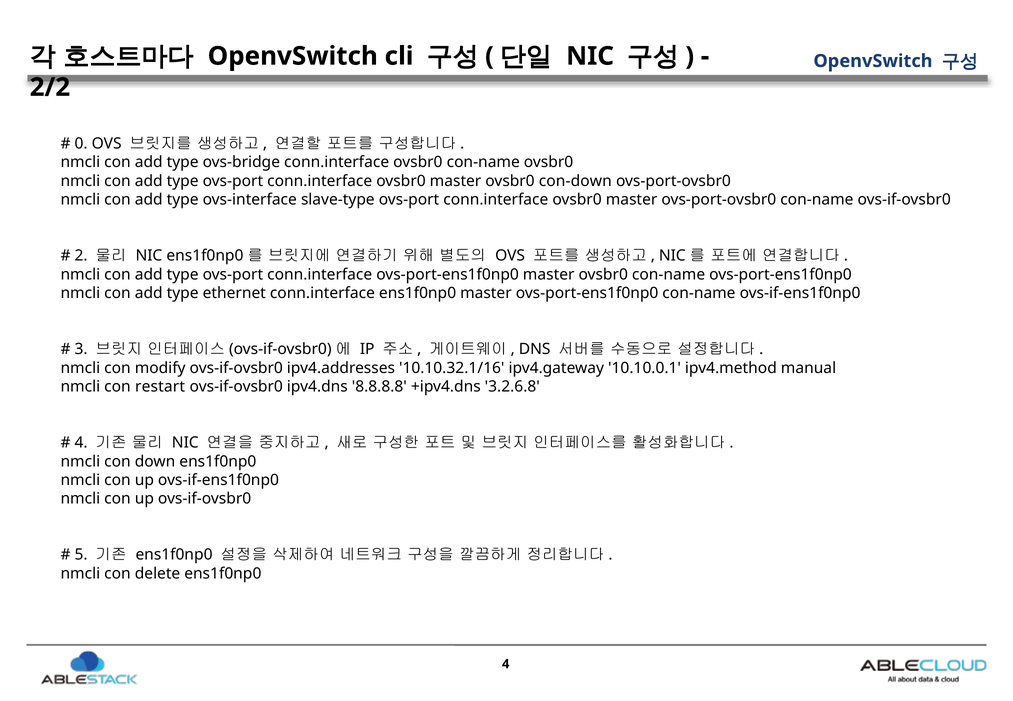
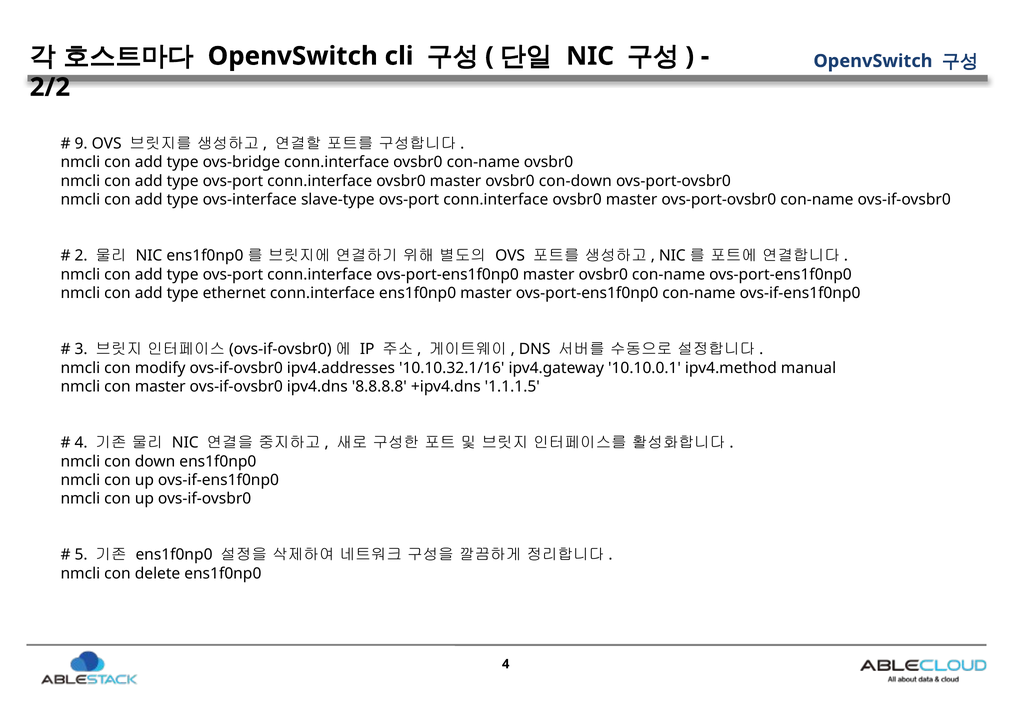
0: 0 -> 9 (81, 144)
con restart: restart -> master (160, 387)
3.2.6.8: 3.2.6.8 -> 1.1.1.5 (512, 387)
